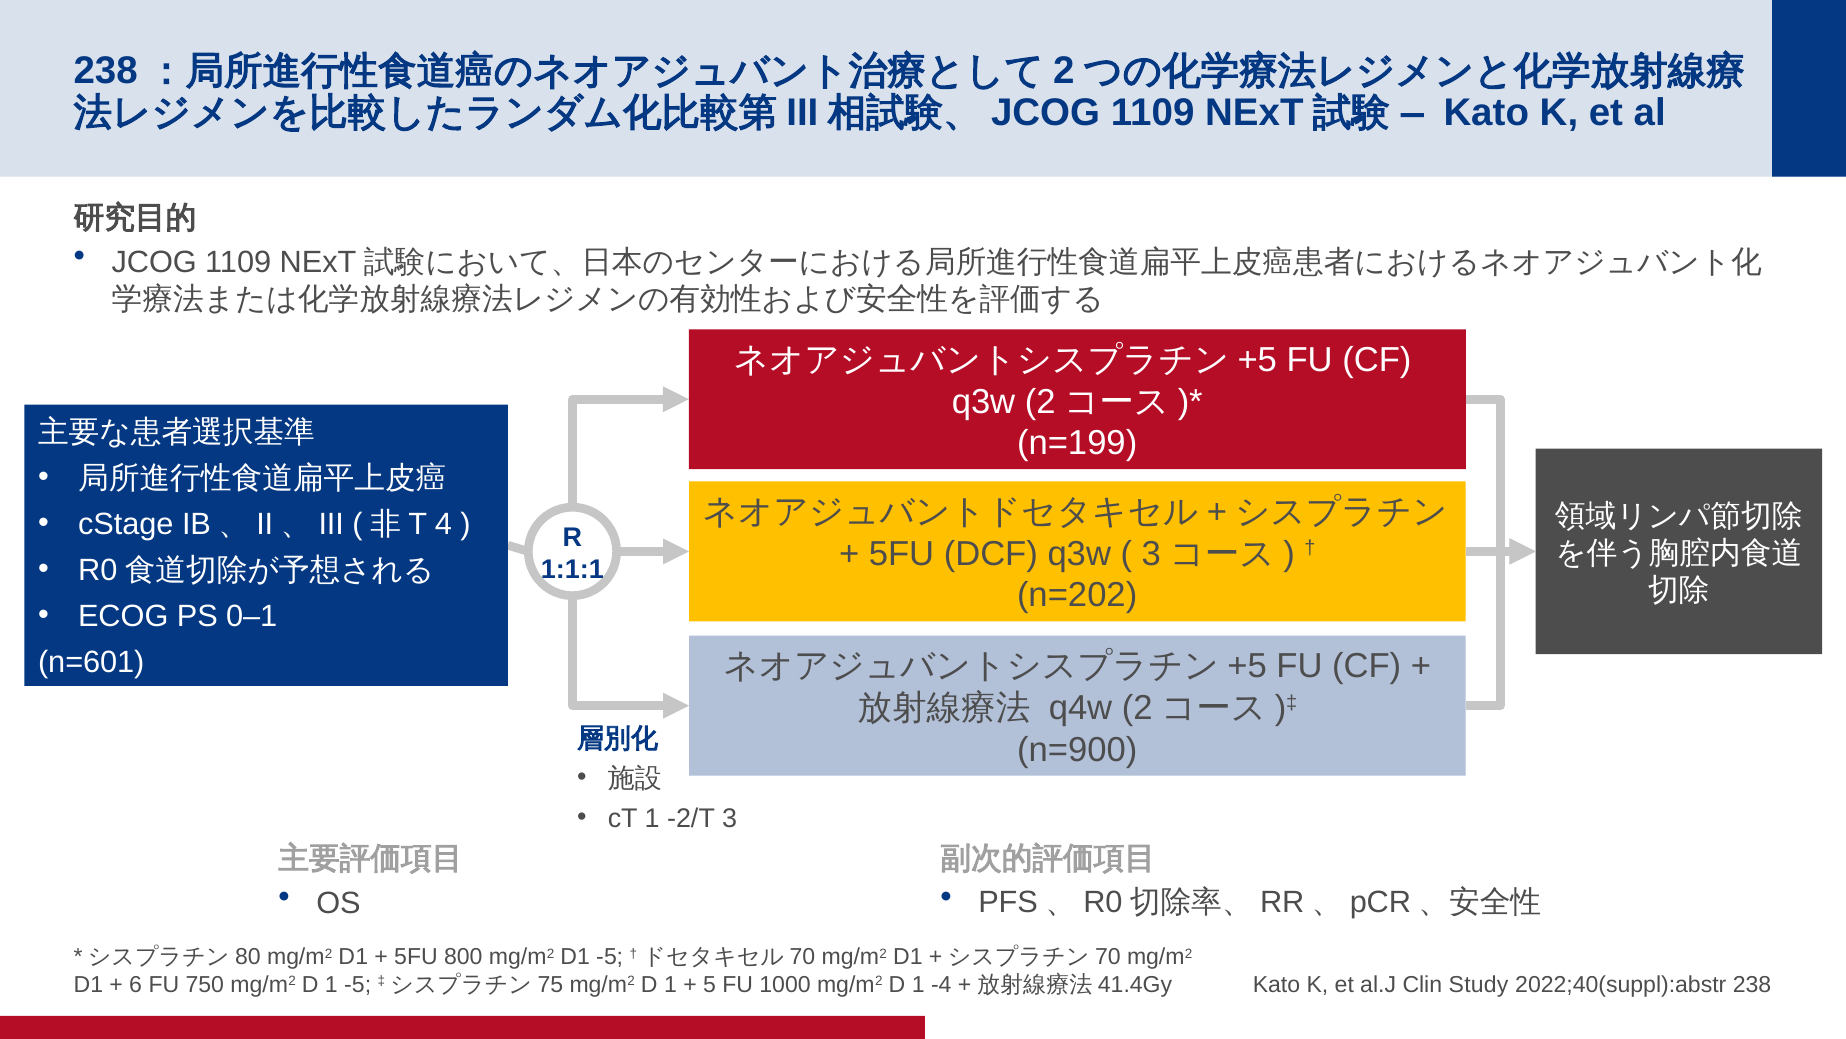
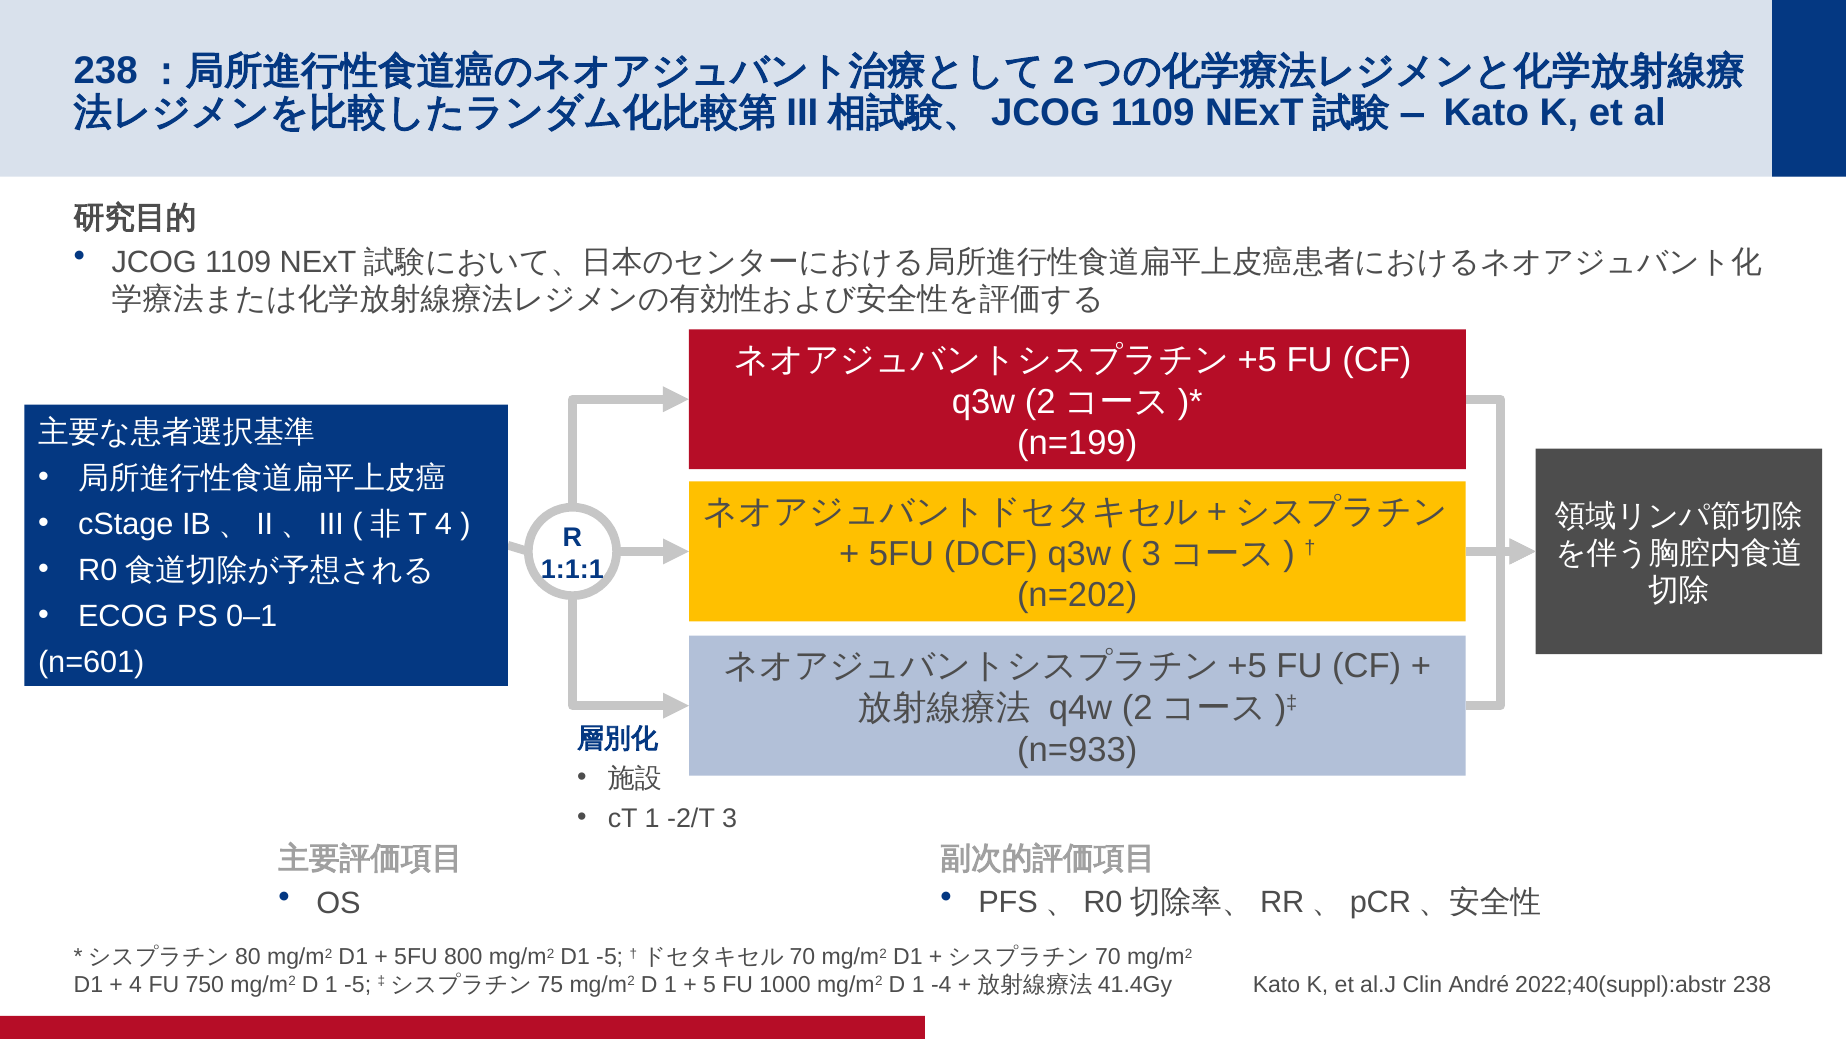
n=900: n=900 -> n=933 (1077, 749)
6: 6 -> 4 (136, 984)
Study: Study -> André (1479, 984)
